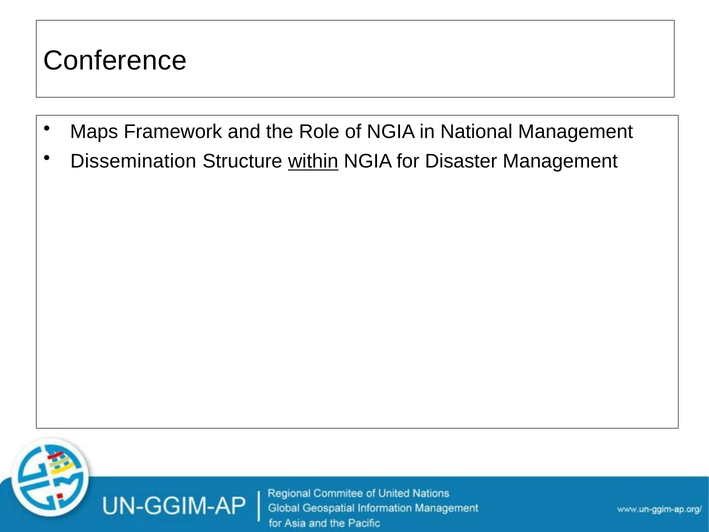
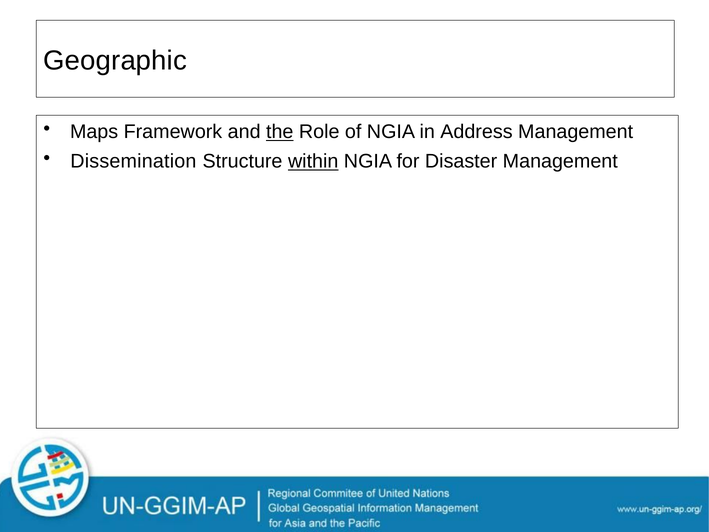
Conference: Conference -> Geographic (115, 61)
the underline: none -> present (280, 132)
National: National -> Address (476, 132)
